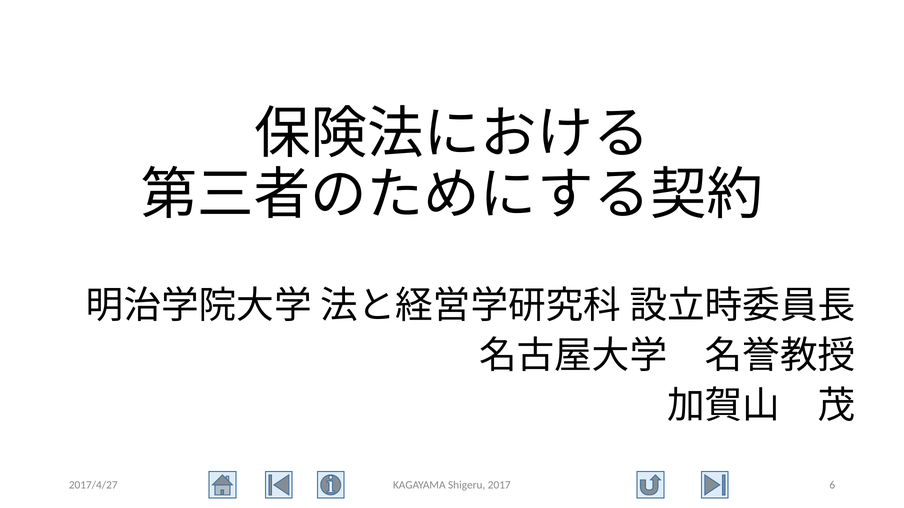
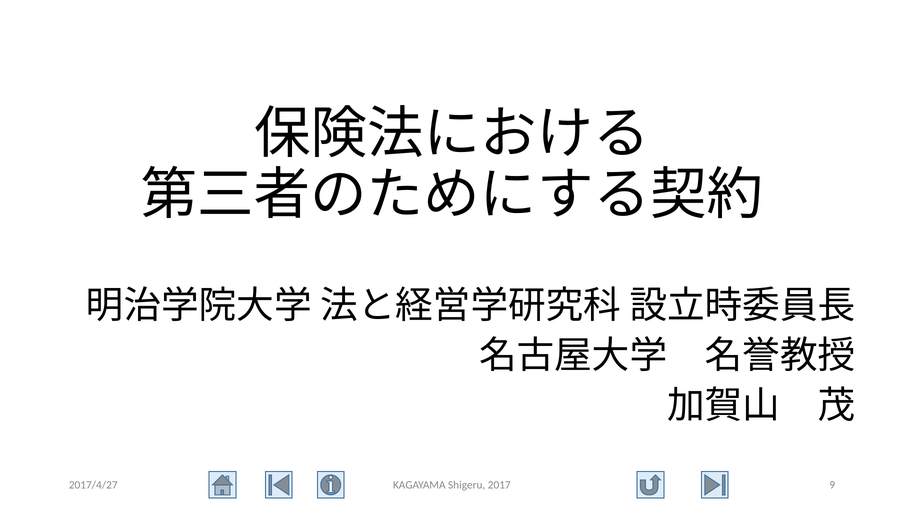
6: 6 -> 9 (832, 485)
